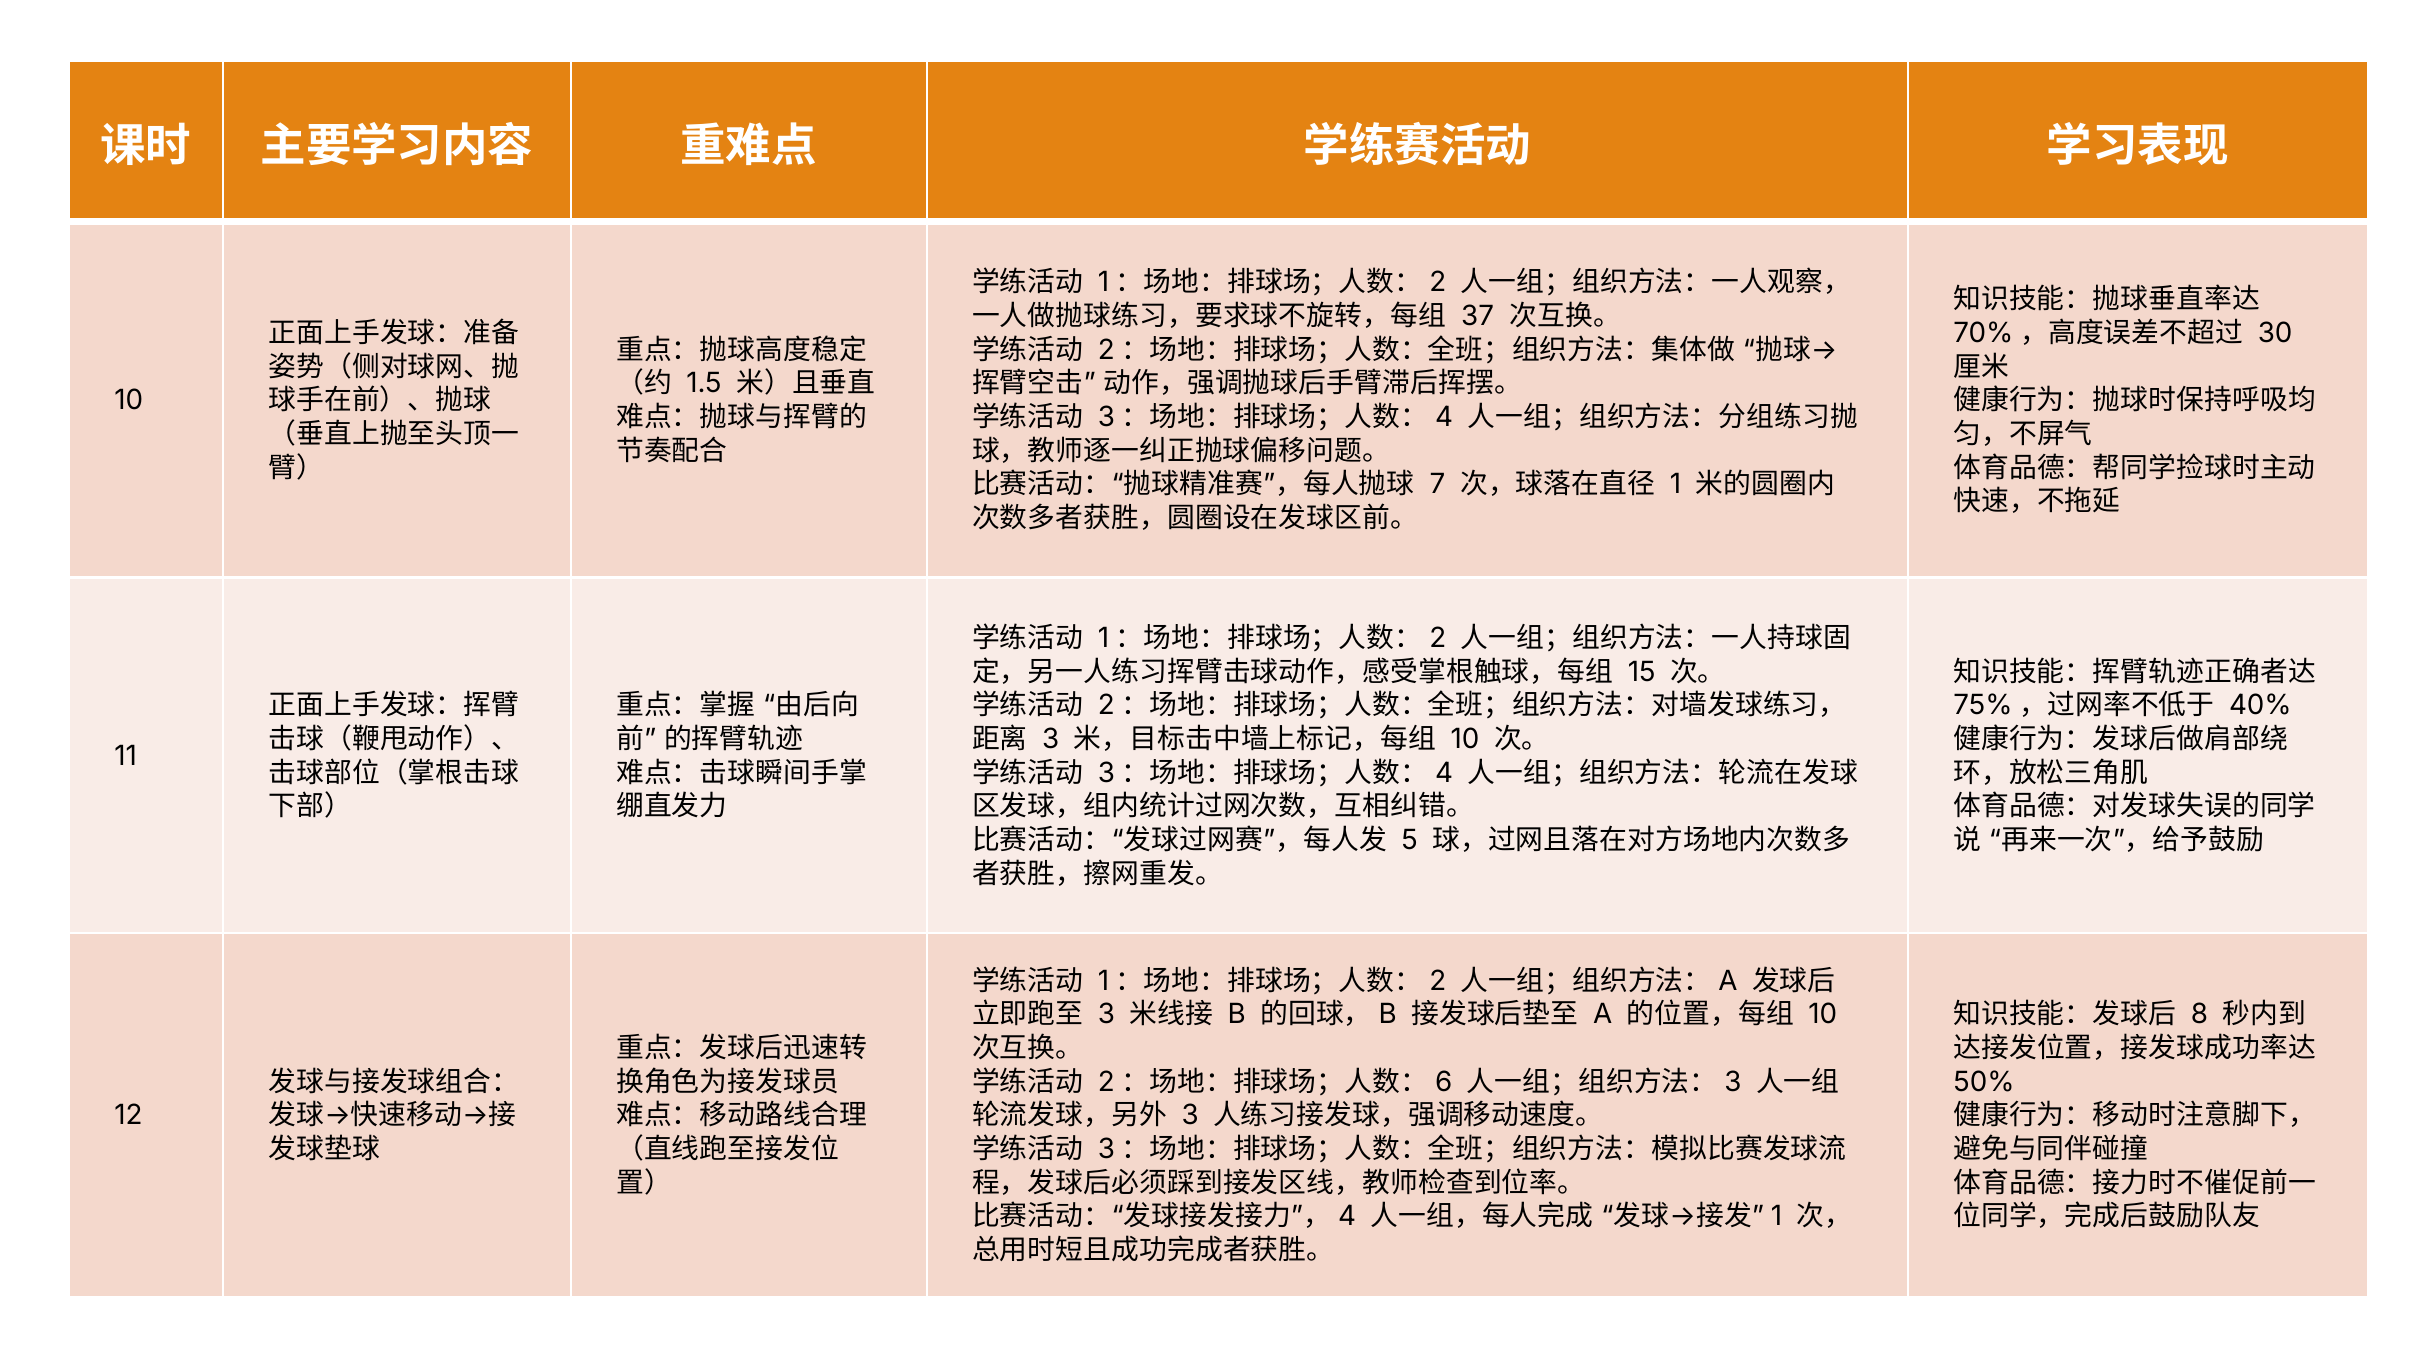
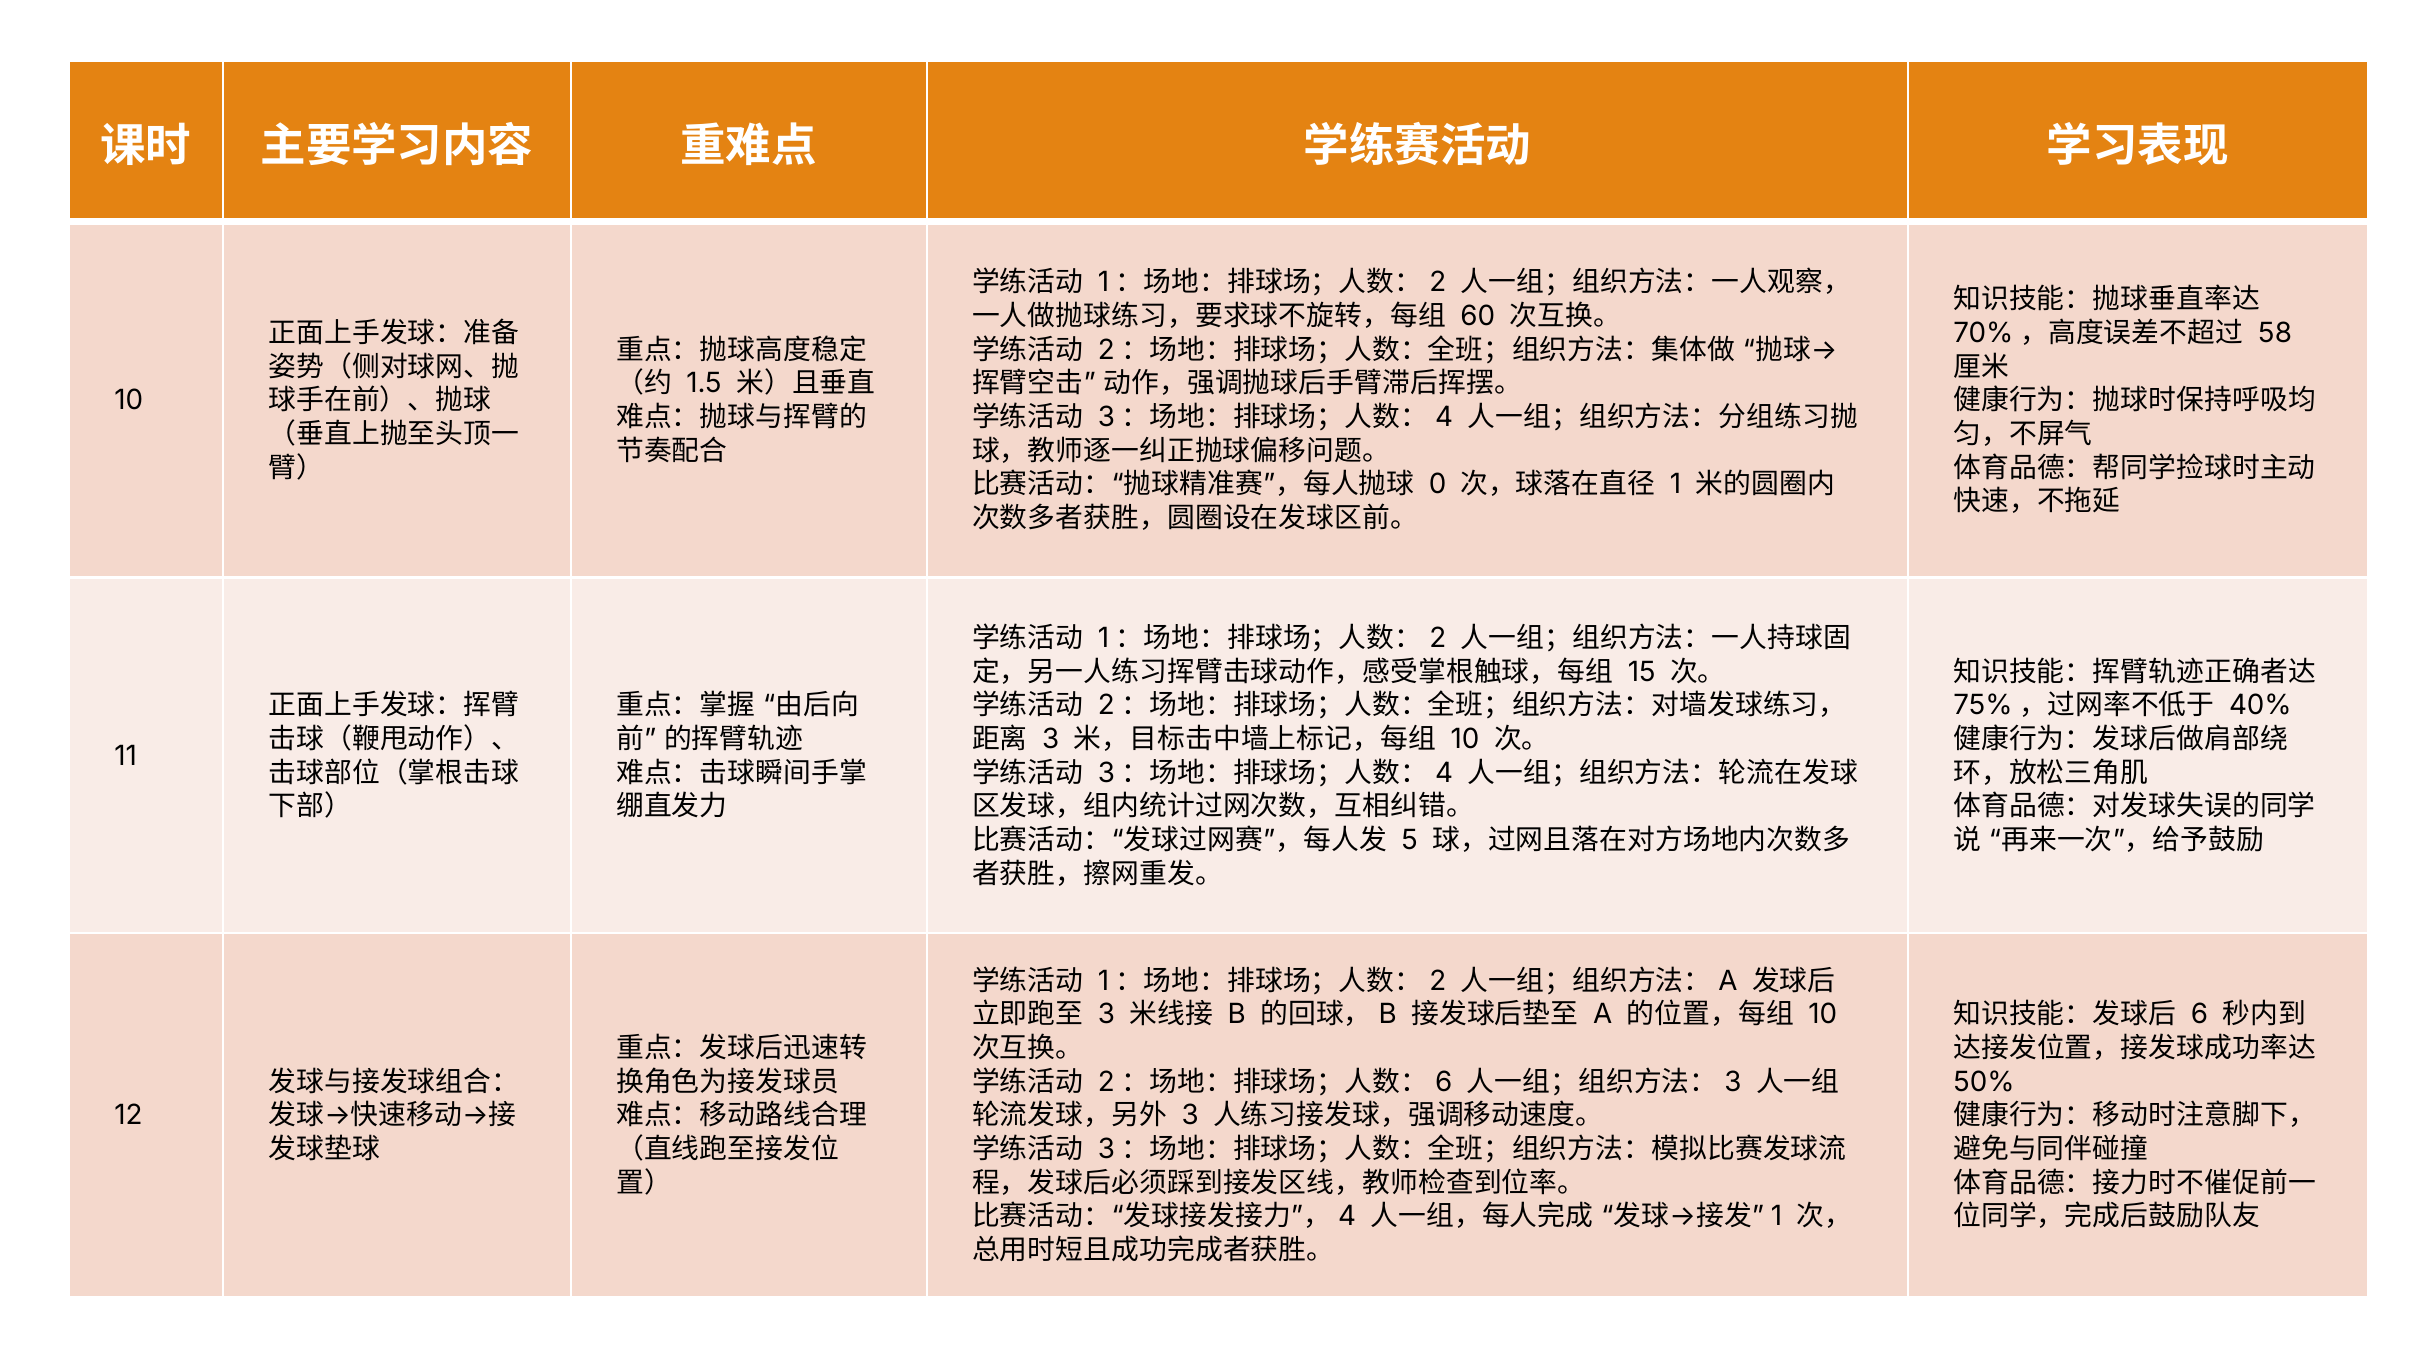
37: 37 -> 60 (1478, 316)
30: 30 -> 58 (2275, 333)
7: 7 -> 0 (1438, 485)
8: 8 -> 6 (2199, 1015)
